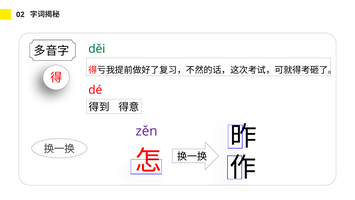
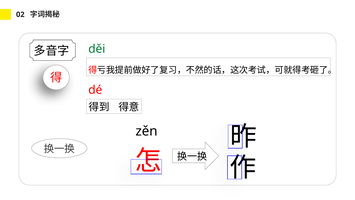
zěn colour: purple -> black (147, 131)
